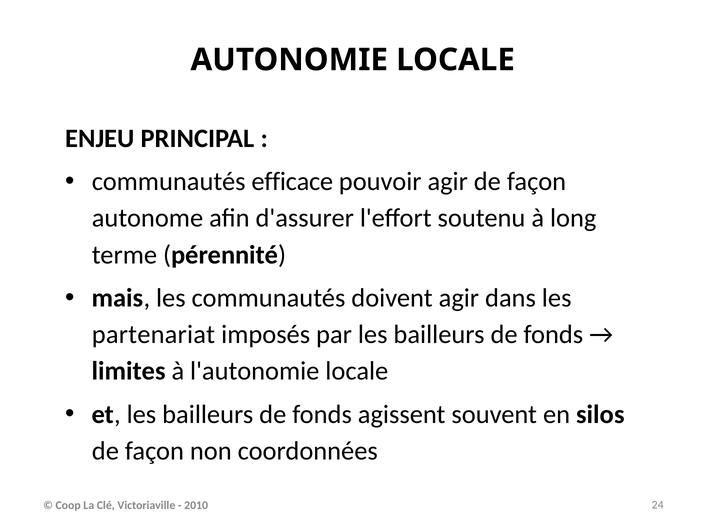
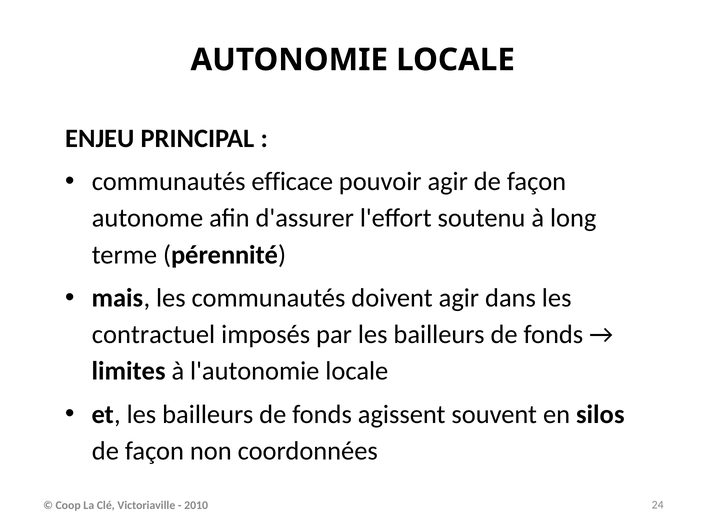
partenariat: partenariat -> contractuel (154, 335)
